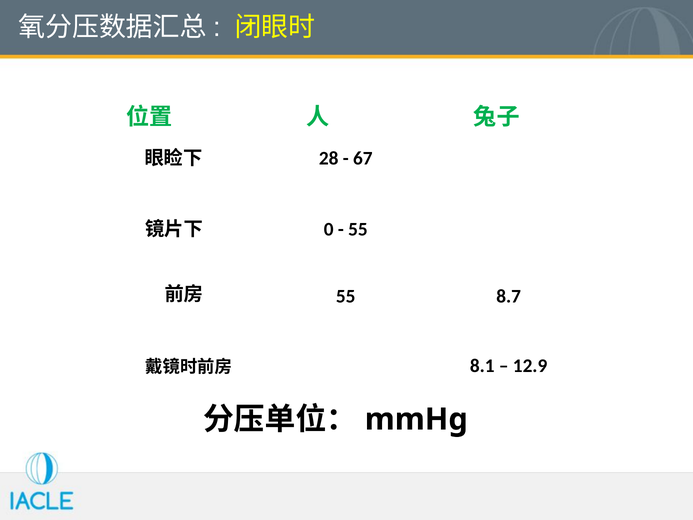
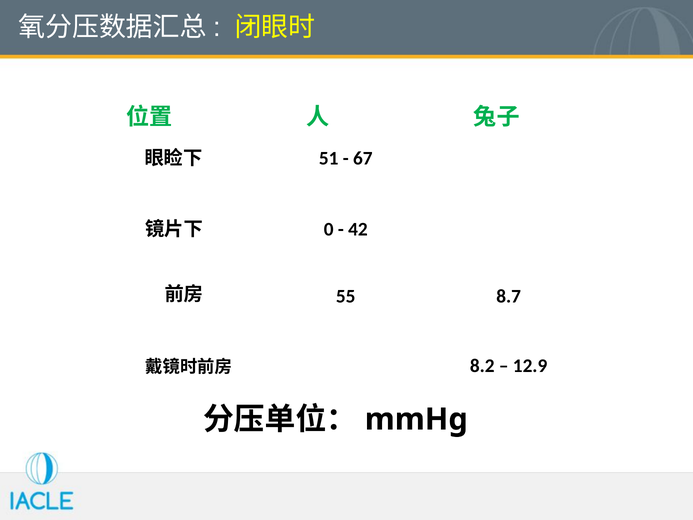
28: 28 -> 51 (329, 158)
55: 55 -> 42 (358, 229)
8.1: 8.1 -> 8.2 (482, 366)
